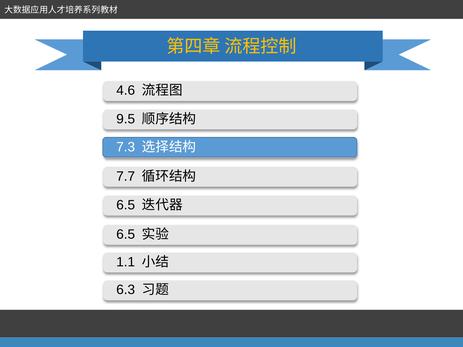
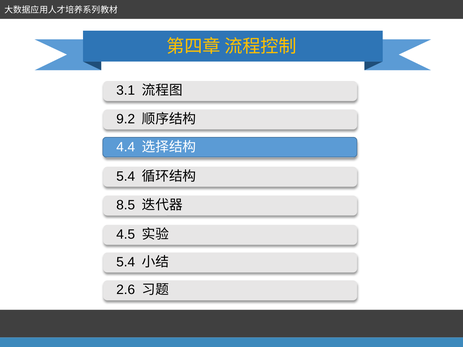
4.6: 4.6 -> 3.1 (126, 91)
9.5: 9.5 -> 9.2 (126, 119)
7.3: 7.3 -> 4.4 (126, 147)
7.7: 7.7 -> 5.4 (126, 176)
6.5: 6.5 -> 8.5 (126, 205)
6.5: 6.5 -> 4.5 (126, 234)
1.1: 1.1 -> 5.4 (126, 262)
6.3: 6.3 -> 2.6 (126, 290)
